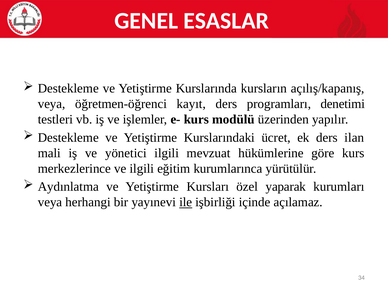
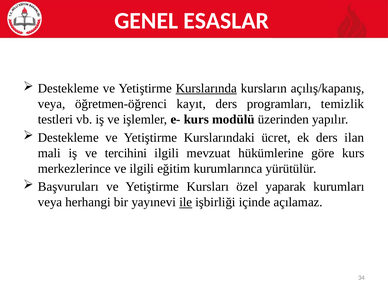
Kurslarında underline: none -> present (206, 88)
denetimi: denetimi -> temizlik (343, 104)
yönetici: yönetici -> tercihini (126, 153)
Aydınlatma: Aydınlatma -> Başvuruları (68, 187)
